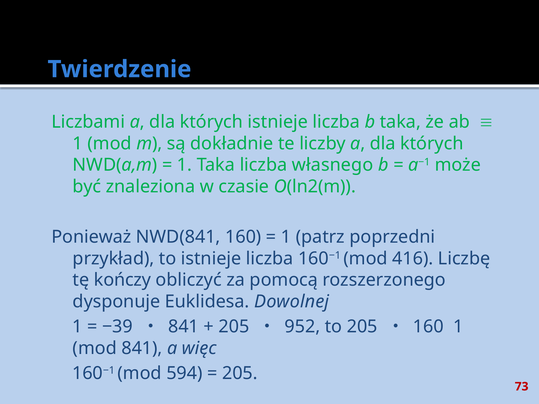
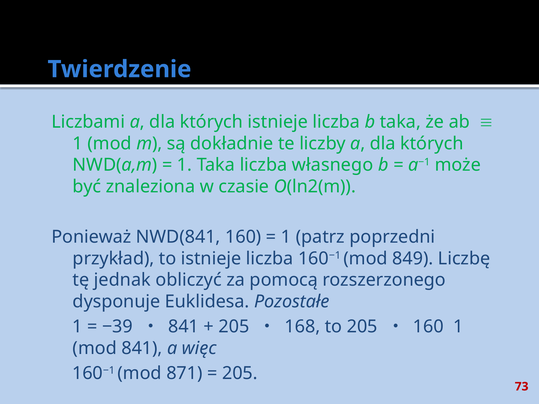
416: 416 -> 849 (413, 259)
kończy: kończy -> jednak (122, 280)
Dowolnej: Dowolnej -> Pozostałe (292, 302)
952: 952 -> 168 (302, 327)
594: 594 -> 871 (184, 374)
